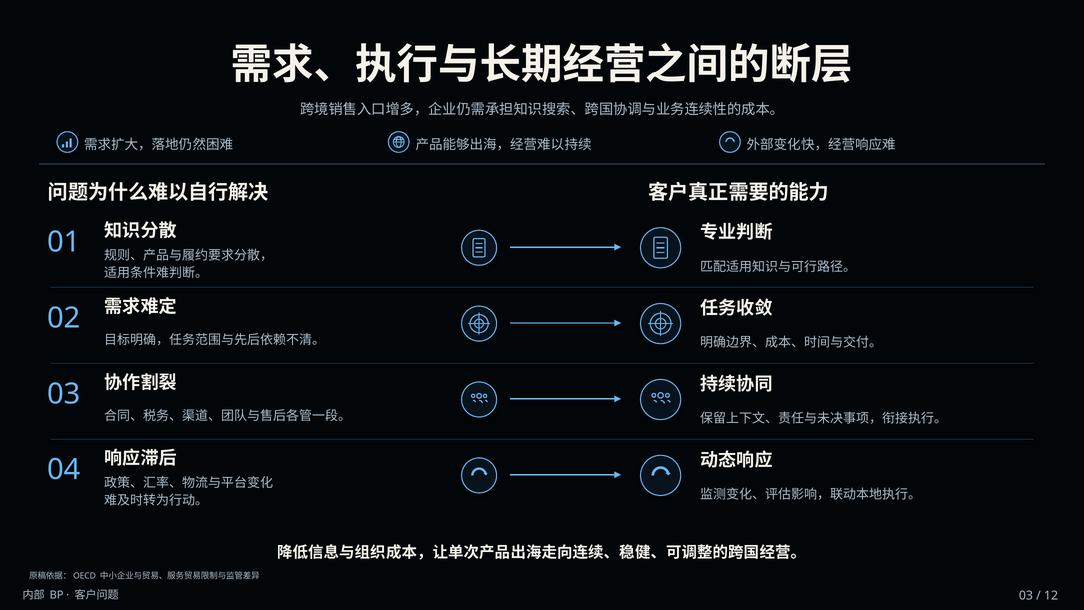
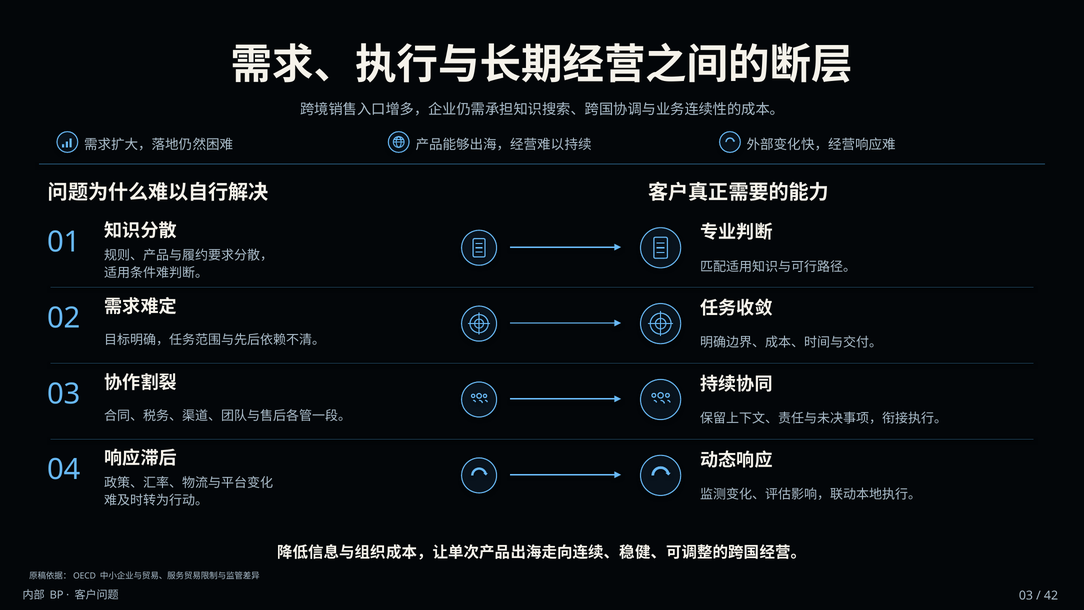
12: 12 -> 42 (1051, 596)
